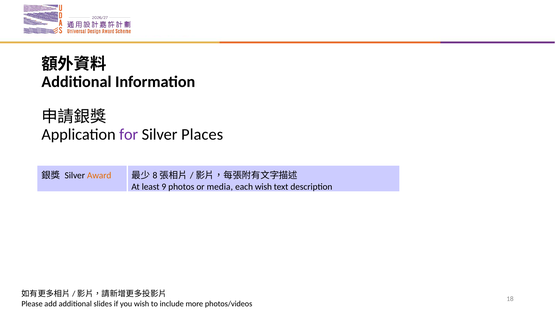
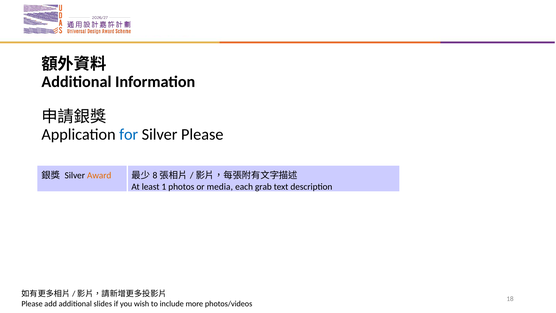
for colour: purple -> blue (129, 134)
Silver Places: Places -> Please (202, 134)
9: 9 -> 1 (164, 187)
each wish: wish -> grab (263, 187)
